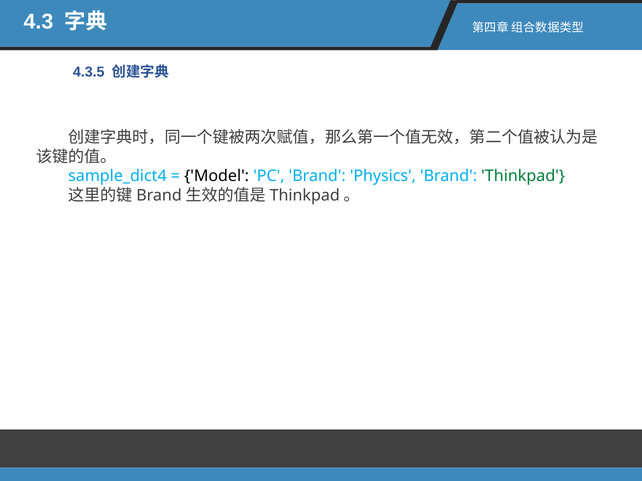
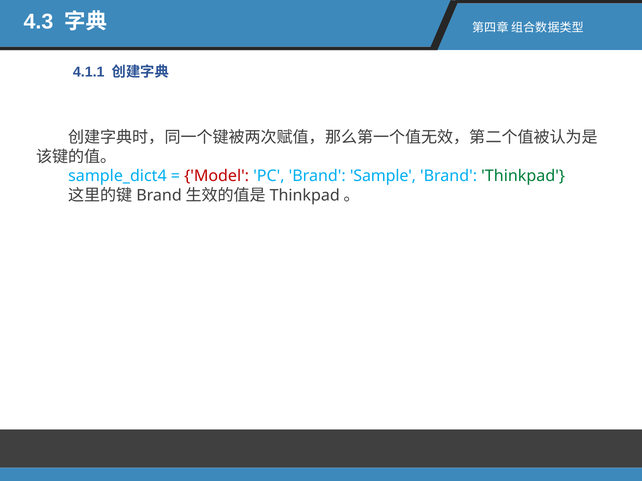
4.3.5: 4.3.5 -> 4.1.1 (89, 72)
Model colour: black -> red (217, 176)
Physics: Physics -> Sample (383, 176)
